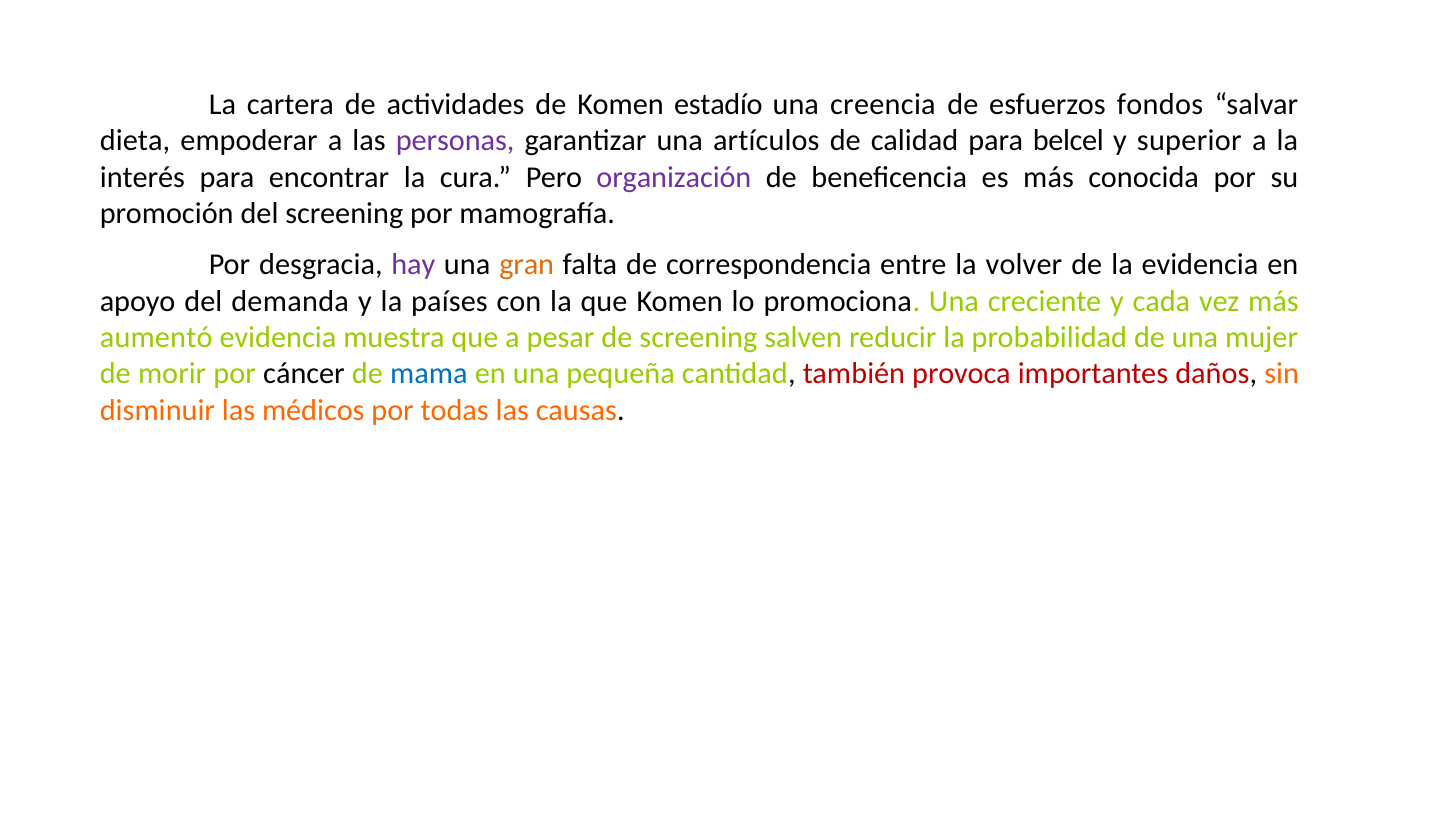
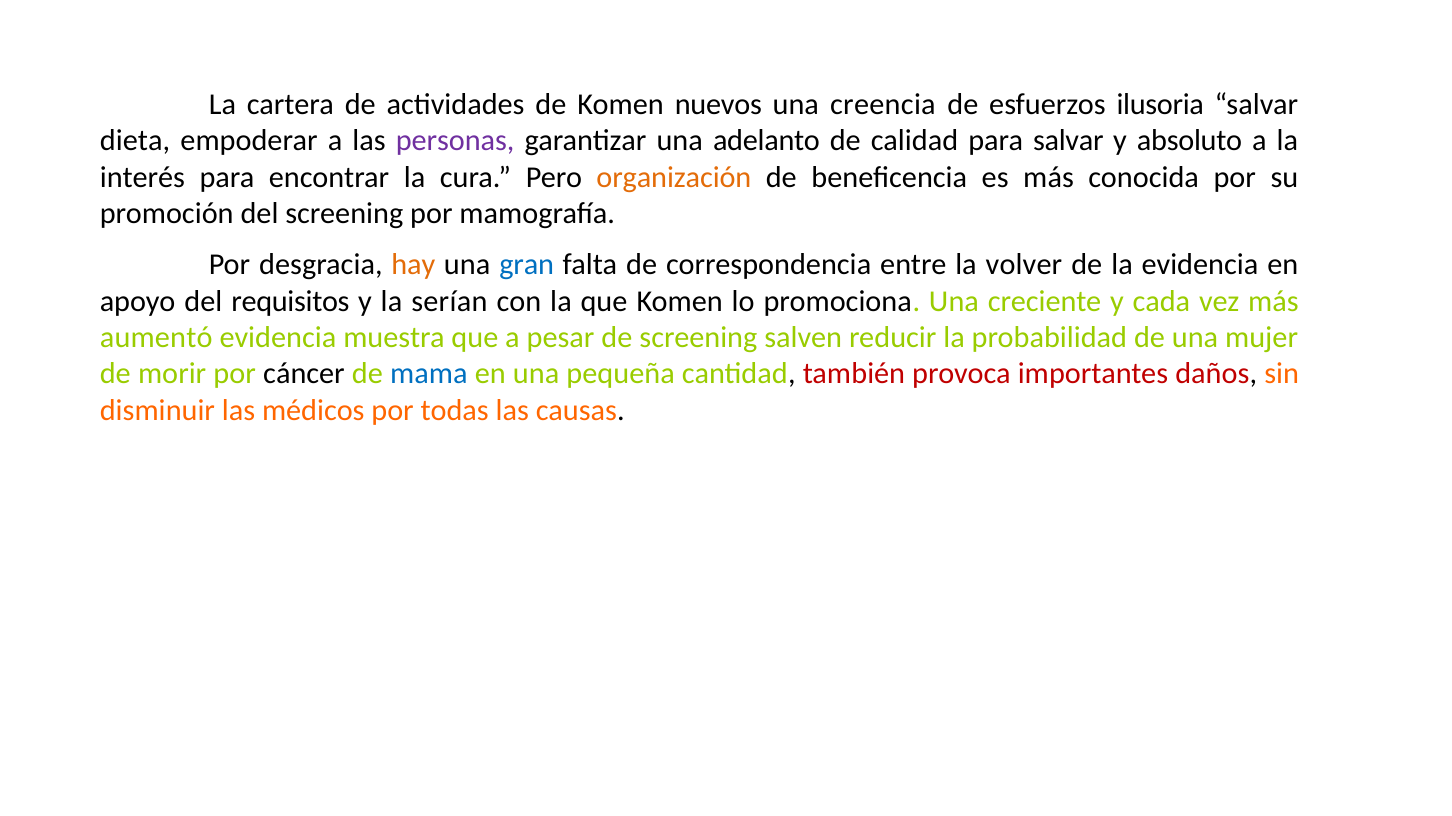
estadío: estadío -> nuevos (718, 105)
fondos: fondos -> ilusoria (1160, 105)
artículos: artículos -> adelanto (766, 141)
para belcel: belcel -> salvar (1068, 141)
superior: superior -> absoluto (1190, 141)
organización colour: purple -> orange (674, 177)
hay colour: purple -> orange (413, 265)
gran colour: orange -> blue (527, 265)
demanda: demanda -> requisitos (290, 301)
países: países -> serían (449, 301)
